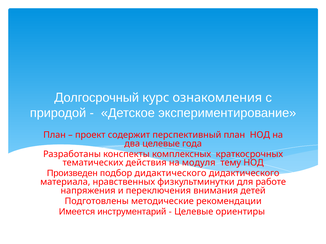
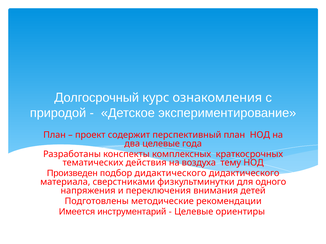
модуля: модуля -> воздуха (199, 163)
нравственных: нравственных -> сверстниками (124, 182)
работе: работе -> одного (271, 182)
